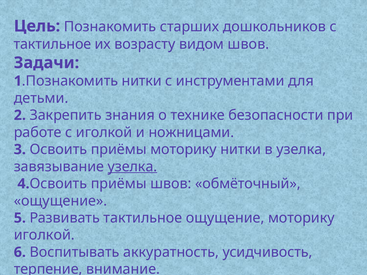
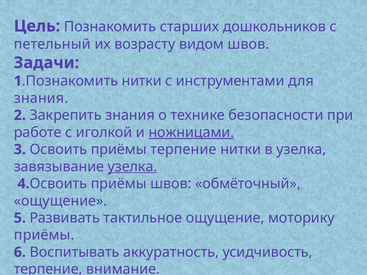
тактильное: тактильное -> петельный (52, 44)
детьми: детьми -> знания (41, 98)
ножницами underline: none -> present (191, 132)
приёмы моторику: моторику -> терпение (183, 150)
иголкой: иголкой -> приёмы (44, 235)
